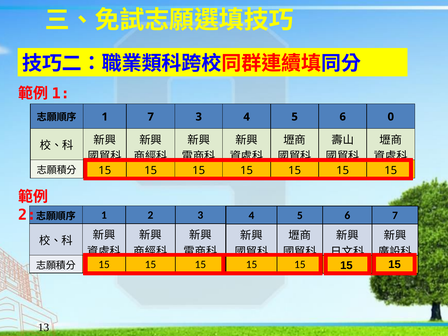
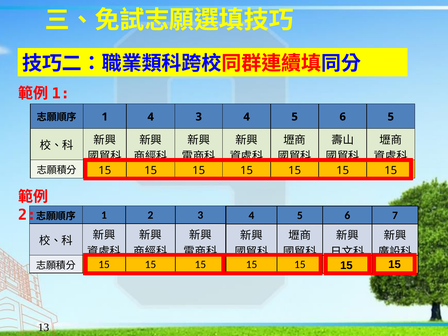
1 7: 7 -> 4 (151, 117)
6 0: 0 -> 5 (391, 117)
